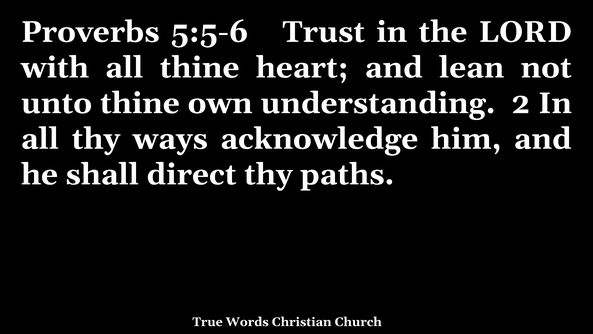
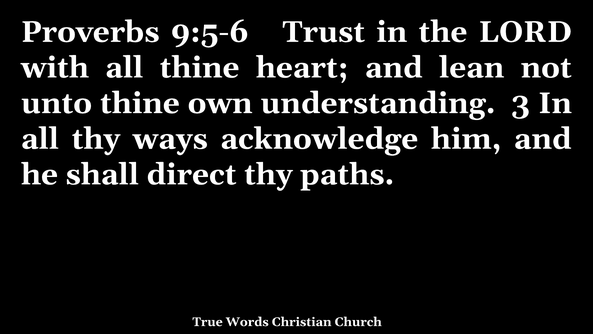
5:5-6: 5:5-6 -> 9:5-6 (210, 32)
2: 2 -> 3 (521, 103)
